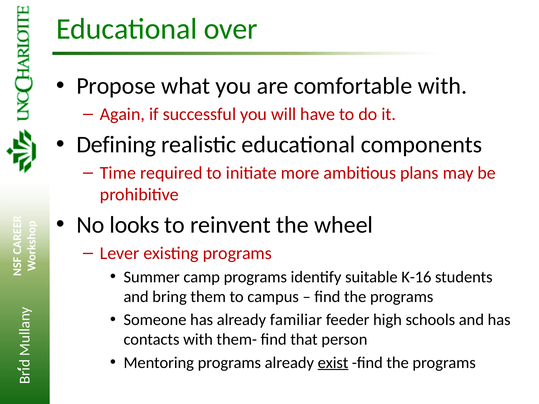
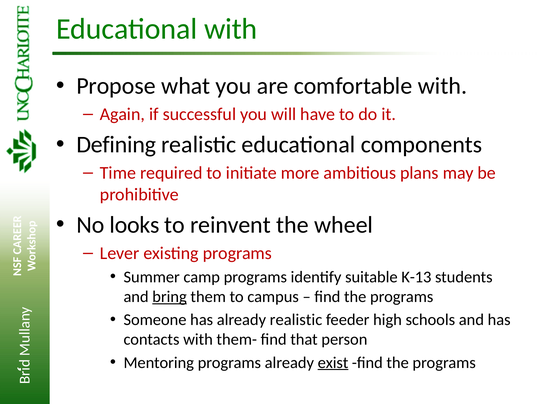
Educational over: over -> with (231, 29)
K-16: K-16 -> K-13 (416, 277)
bring underline: none -> present (170, 297)
already familiar: familiar -> realistic (296, 320)
